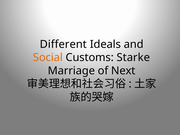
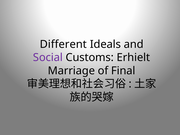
Social colour: orange -> purple (48, 58)
Starke: Starke -> Erhielt (133, 58)
Next: Next -> Final (123, 71)
